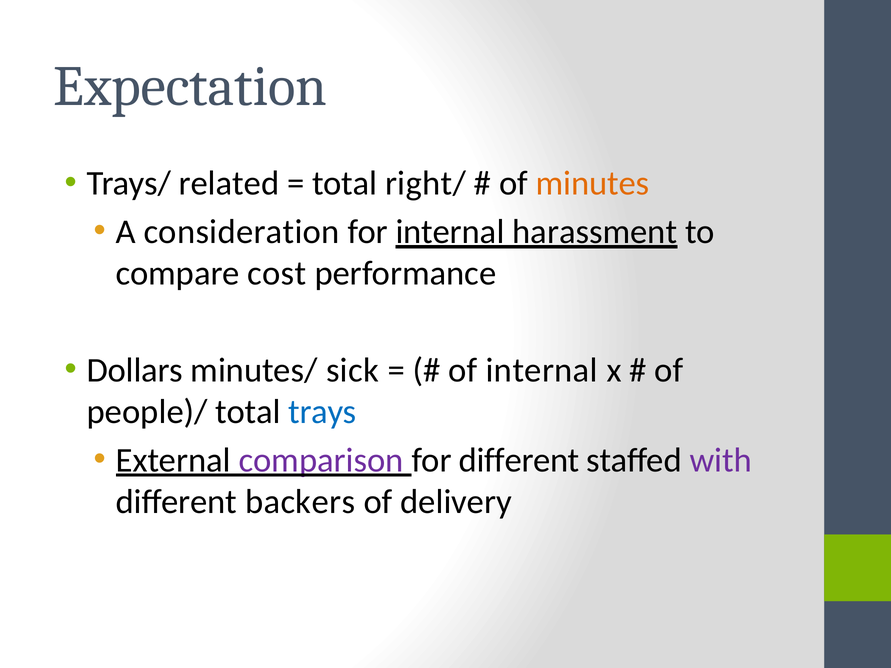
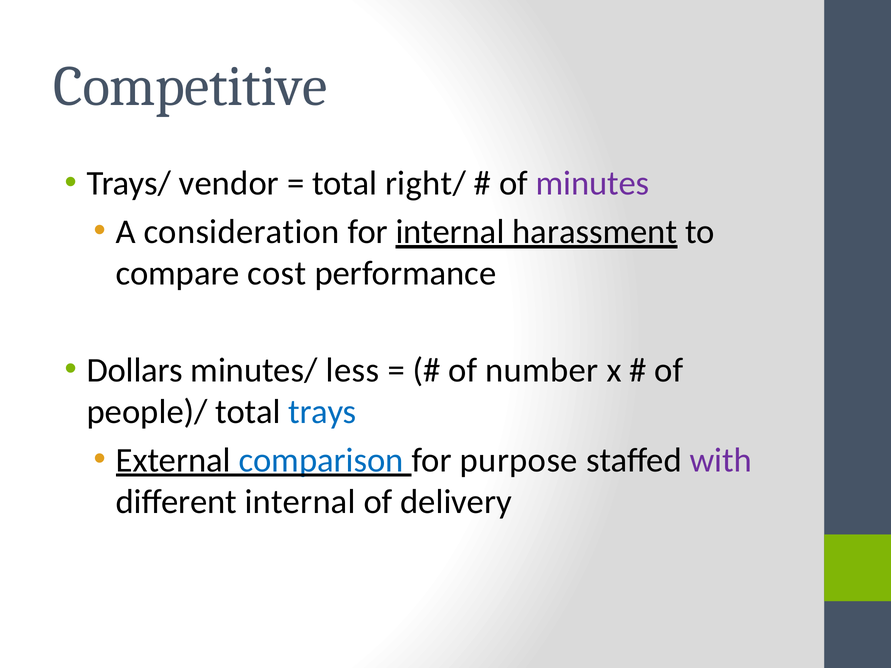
Expectation: Expectation -> Competitive (190, 86)
related: related -> vendor (229, 184)
minutes colour: orange -> purple (593, 184)
sick: sick -> less (353, 370)
of internal: internal -> number (542, 370)
comparison colour: purple -> blue (321, 460)
for different: different -> purpose (519, 460)
different backers: backers -> internal (300, 502)
